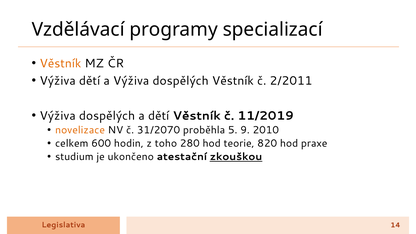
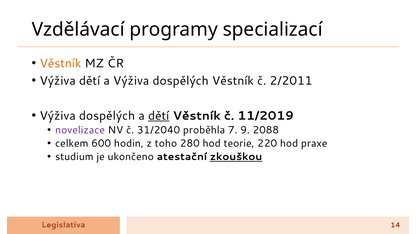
dětí underline: none -> present (159, 116)
novelizace colour: orange -> purple (80, 130)
31/2070: 31/2070 -> 31/2040 (159, 130)
5: 5 -> 7 (233, 130)
2010: 2010 -> 2088 (266, 130)
820: 820 -> 220 (267, 143)
